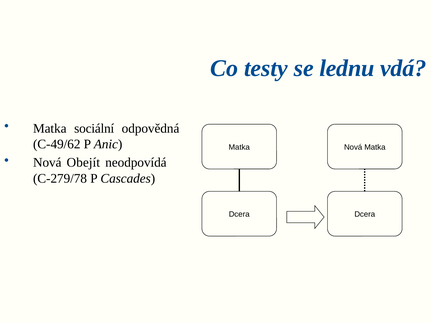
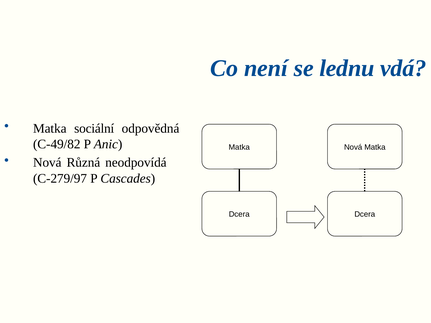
testy: testy -> není (266, 68)
C-49/62: C-49/62 -> C-49/82 (57, 144)
Obejít: Obejít -> Různá (83, 163)
C-279/78: C-279/78 -> C-279/97 (60, 178)
